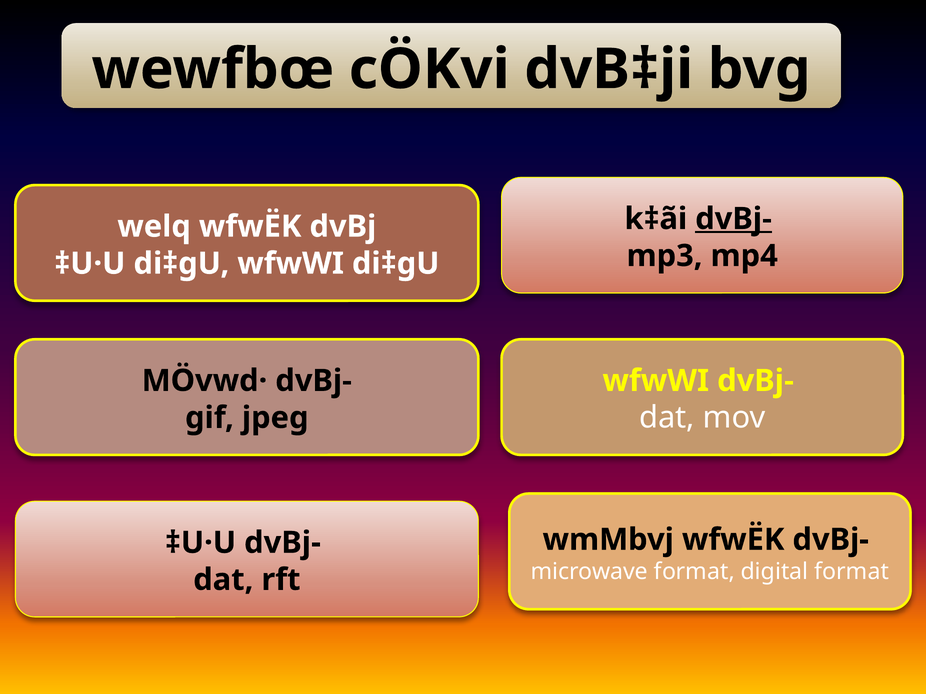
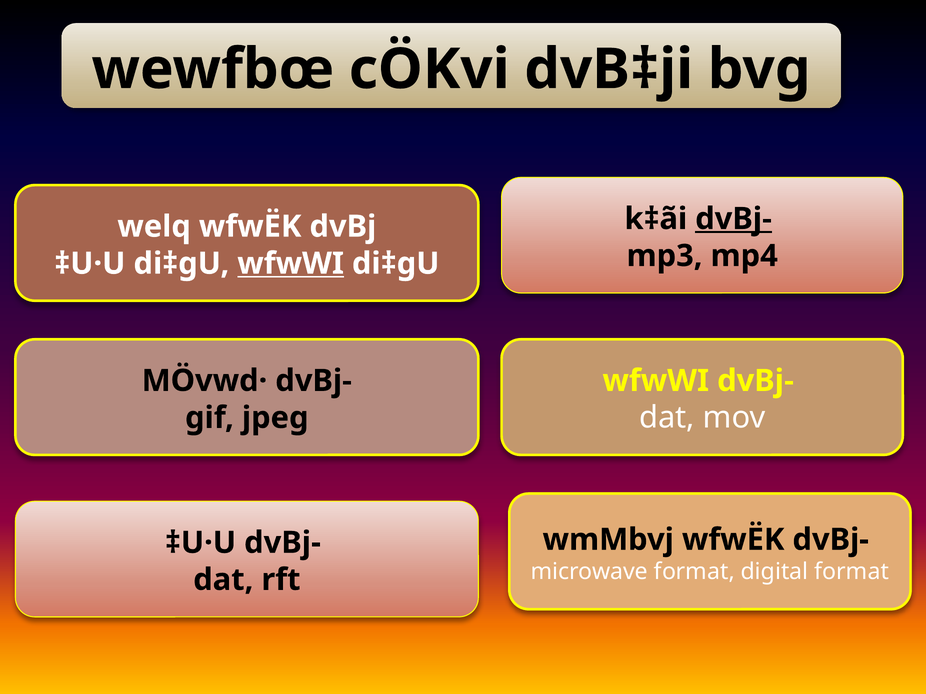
wfwWI underline: none -> present (291, 264)
